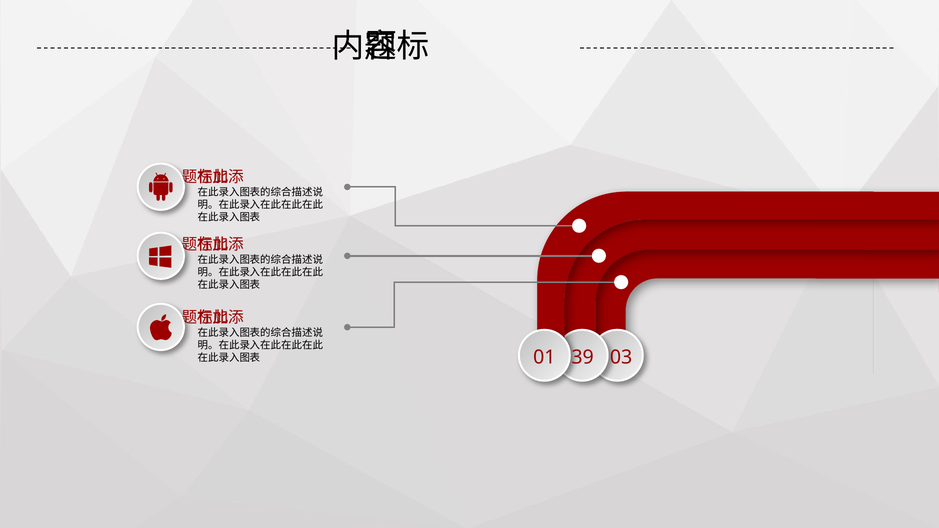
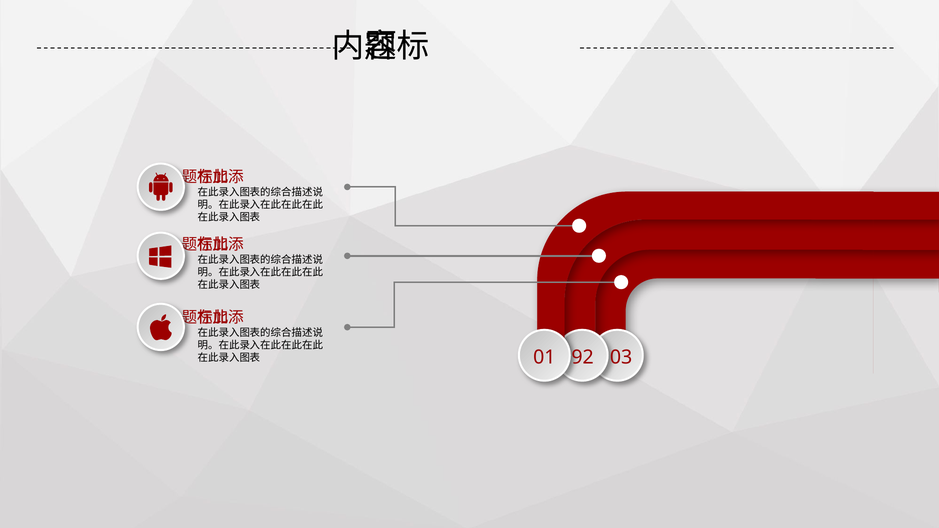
39: 39 -> 92 (583, 358)
